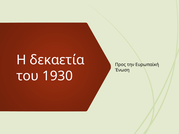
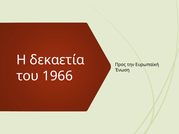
1930: 1930 -> 1966 (58, 76)
